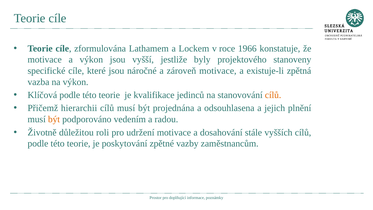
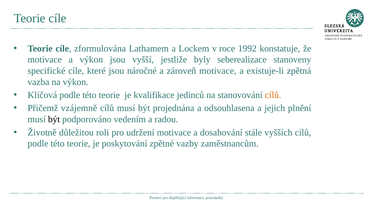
1966: 1966 -> 1992 (247, 48)
projektového: projektového -> seberealizace (242, 60)
hierarchii: hierarchii -> vzájemně (79, 108)
být colour: orange -> black (54, 119)
